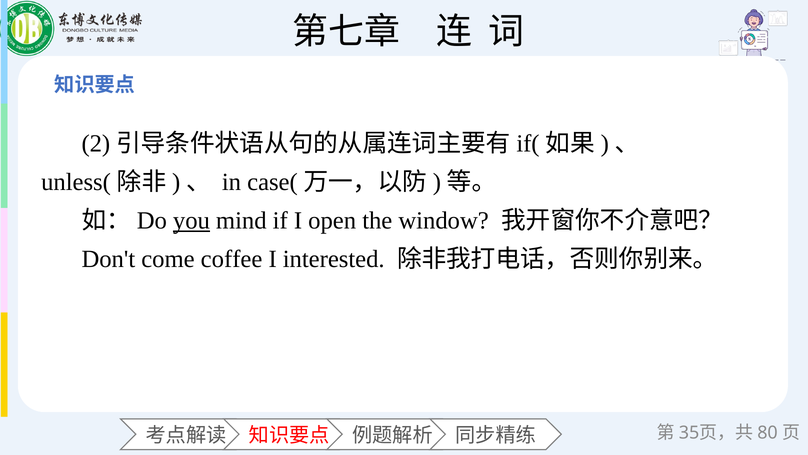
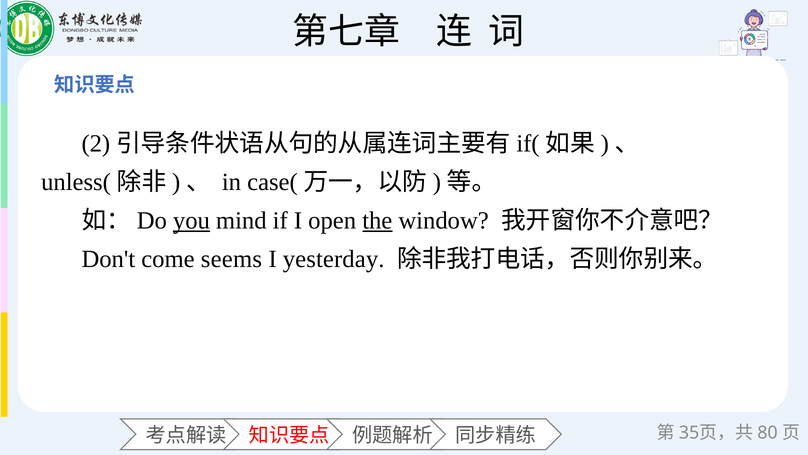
the underline: none -> present (377, 220)
coffee: coffee -> seems (231, 259)
interested: interested -> yesterday (334, 259)
